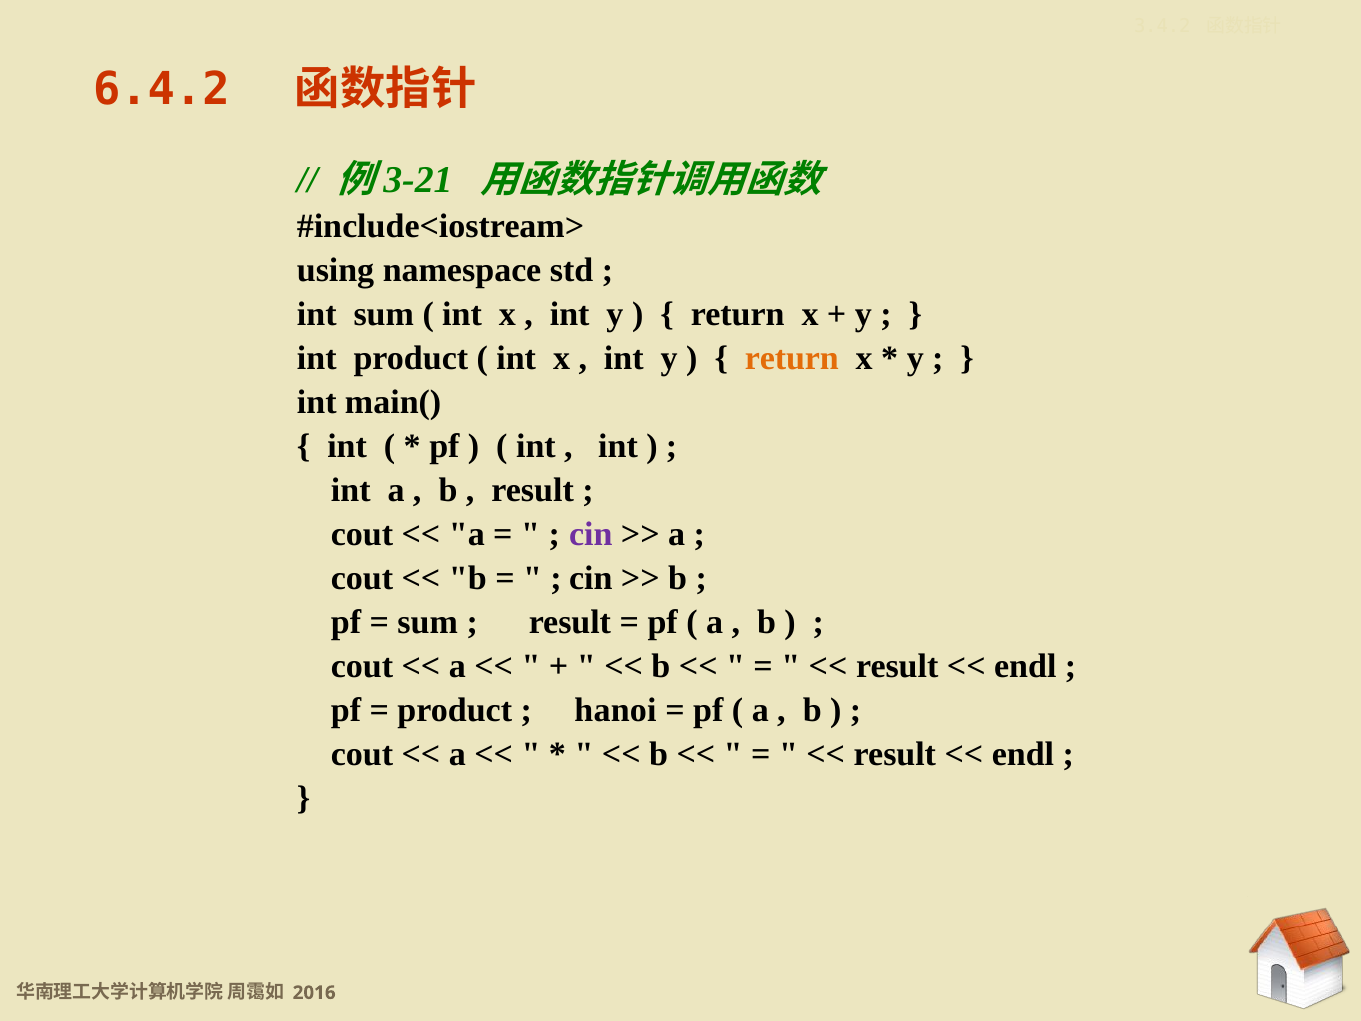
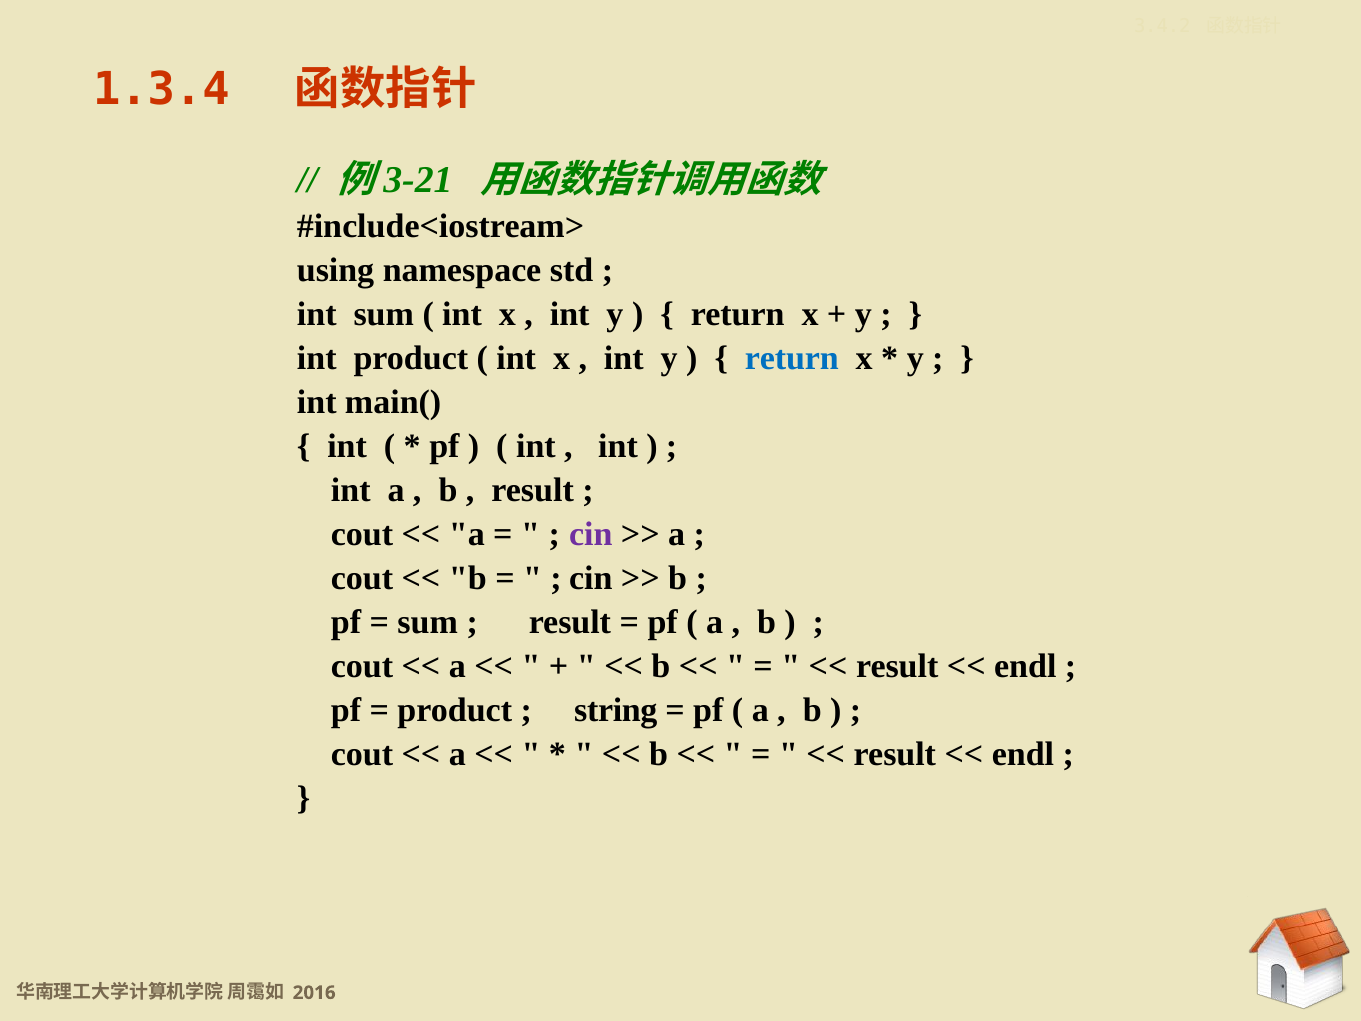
6.4.2: 6.4.2 -> 1.3.4 (161, 89)
return colour: orange -> blue (792, 358)
hanoi: hanoi -> string (616, 710)
